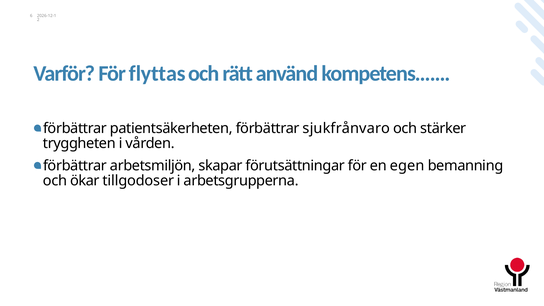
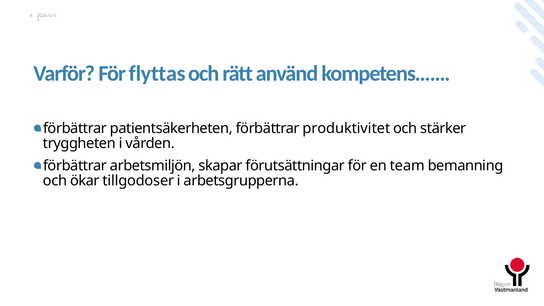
sjukfrånvaro: sjukfrånvaro -> produktivitet (346, 128)
egen: egen -> team (407, 166)
